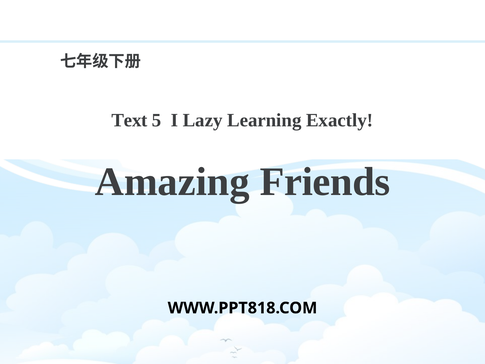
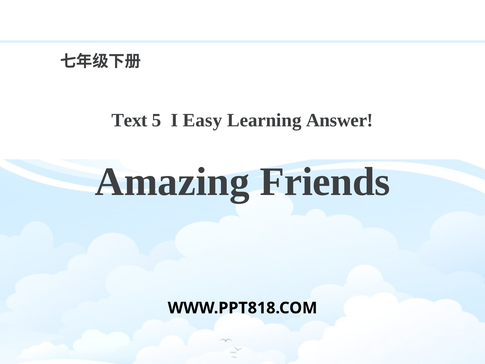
Lazy: Lazy -> Easy (203, 120)
Exactly: Exactly -> Answer (340, 120)
